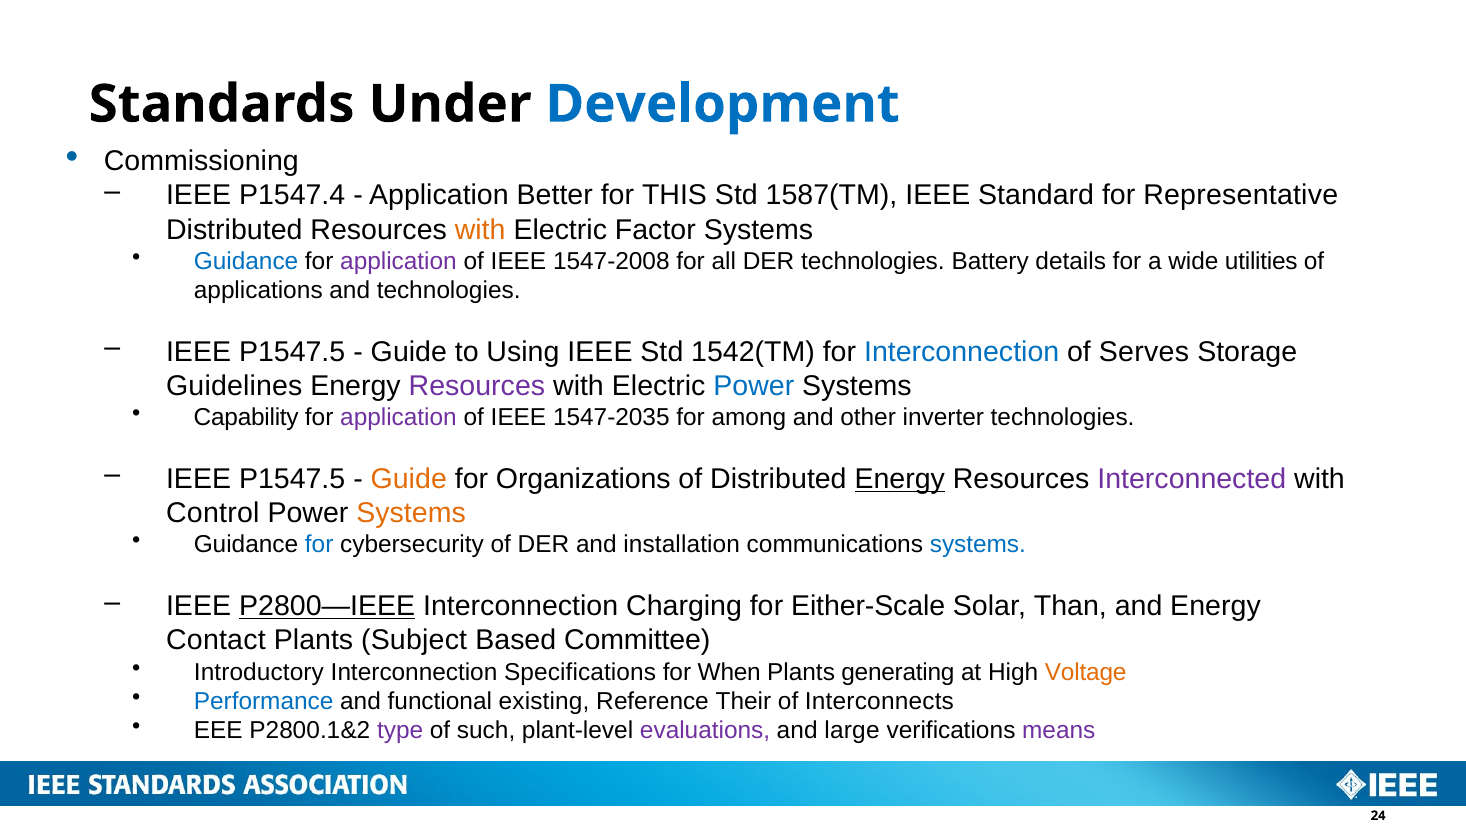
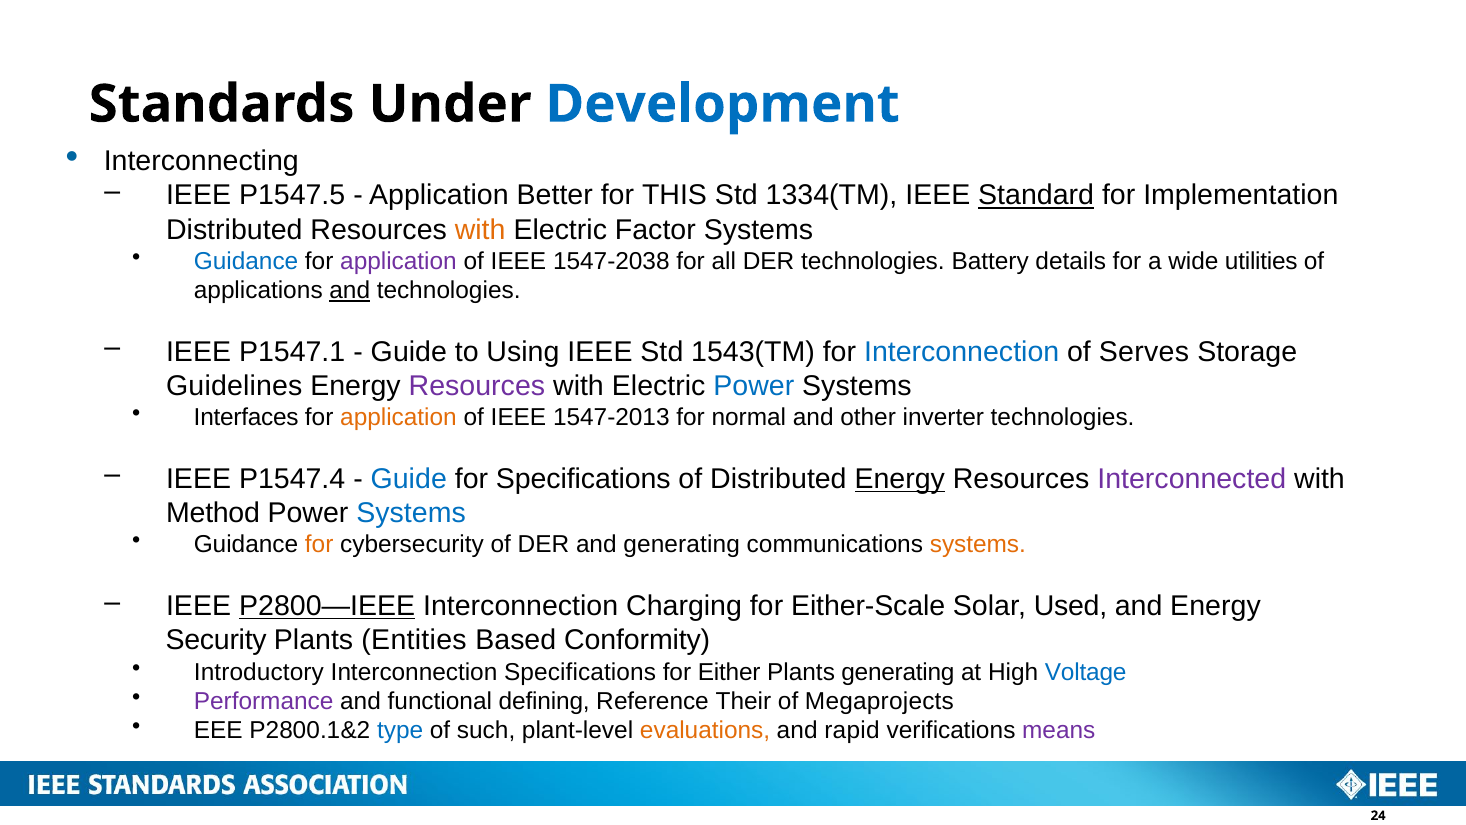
Commissioning: Commissioning -> Interconnecting (201, 161)
P1547.4: P1547.4 -> P1547.5 (292, 195)
1587(TM: 1587(TM -> 1334(TM (832, 195)
Standard underline: none -> present (1036, 195)
Representative: Representative -> Implementation (1241, 195)
1547-2008: 1547-2008 -> 1547-2038 (611, 261)
and underline: none -> present (350, 290)
P1547.5: P1547.5 -> P1547.1 (292, 352)
1542(TM: 1542(TM -> 1543(TM (753, 352)
Capability: Capability -> Interfaces (246, 418)
application colour: purple -> orange (398, 418)
1547-2035: 1547-2035 -> 1547-2013 (611, 418)
among: among -> normal (749, 418)
P1547.5: P1547.5 -> P1547.4 (292, 479)
Guide colour: orange -> blue (409, 479)
for Organizations: Organizations -> Specifications (583, 479)
Control: Control -> Method (213, 513)
Systems colour: orange -> blue (411, 513)
for colour: blue -> orange (319, 545)
and installation: installation -> generating (682, 545)
systems colour: blue -> orange (978, 545)
Than: Than -> Used (1071, 606)
Contact: Contact -> Security (216, 640)
Subject: Subject -> Entities (414, 640)
Committee: Committee -> Conformity (637, 640)
When: When -> Either (729, 672)
Voltage colour: orange -> blue (1086, 672)
Performance colour: blue -> purple (264, 701)
existing: existing -> defining (544, 701)
Interconnects: Interconnects -> Megaprojects (879, 701)
type colour: purple -> blue (400, 730)
evaluations colour: purple -> orange (705, 730)
large: large -> rapid (852, 730)
